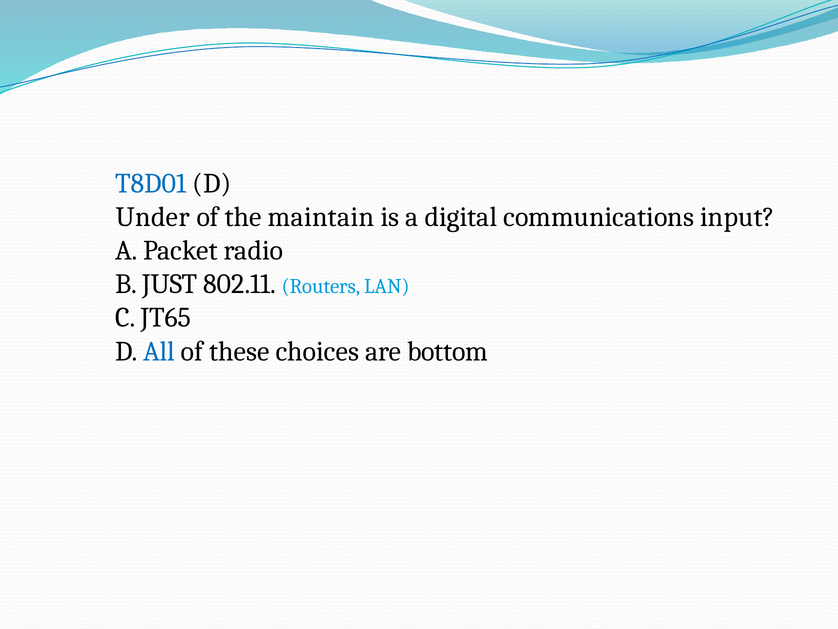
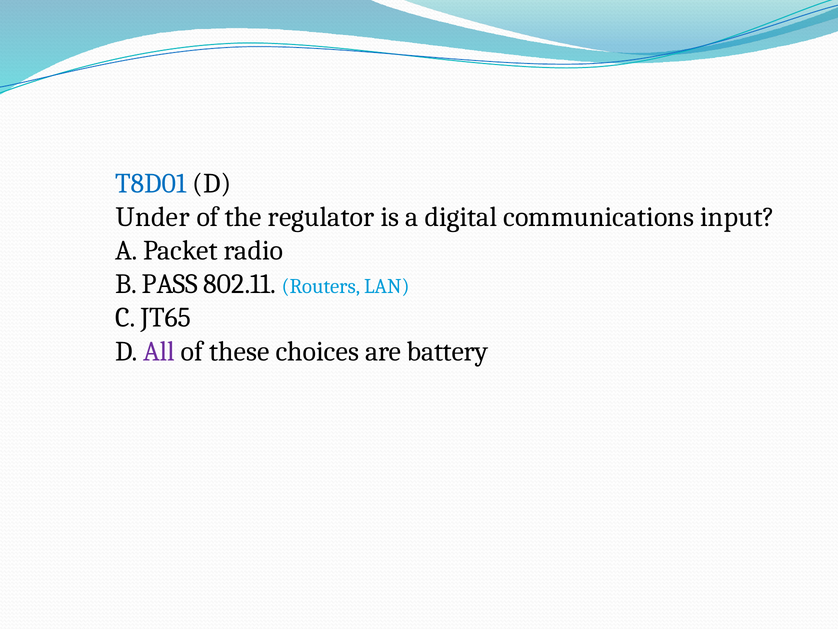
maintain: maintain -> regulator (321, 217)
JUST: JUST -> PASS (170, 284)
All colour: blue -> purple (159, 351)
bottom: bottom -> battery (447, 351)
